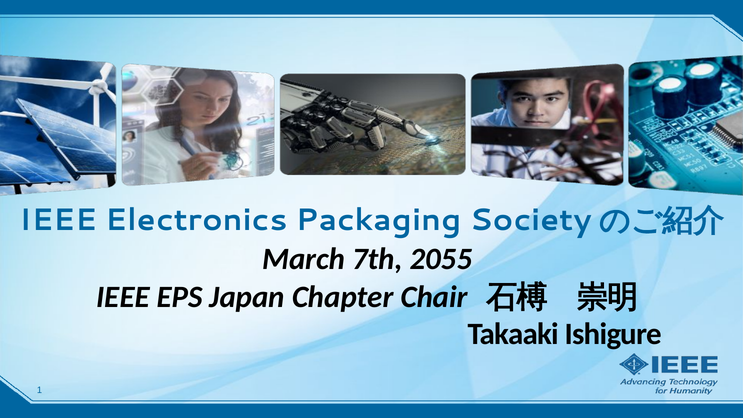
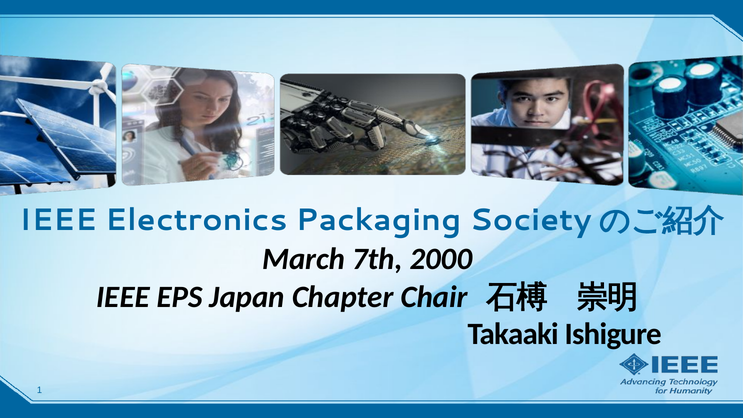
2055: 2055 -> 2000 (441, 259)
